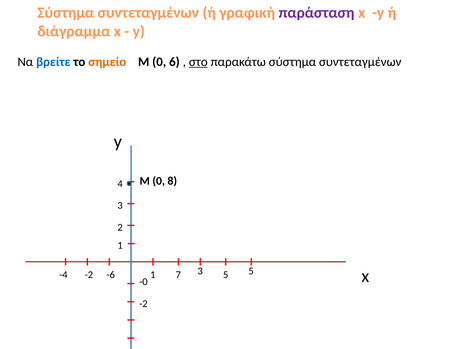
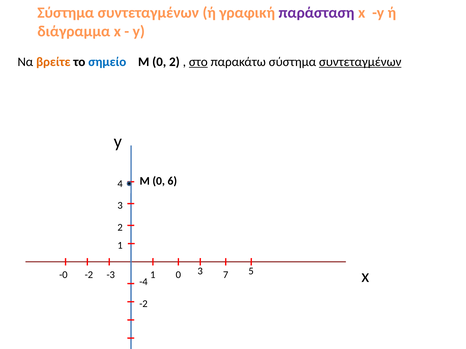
βρείτε colour: blue -> orange (53, 62)
σημείο colour: orange -> blue (107, 62)
0 6: 6 -> 2 (174, 62)
συντεταγμένων underline: none -> present (360, 62)
8: 8 -> 6 (172, 181)
-4: -4 -> -0 (63, 275)
-6: -6 -> -3 (111, 275)
1 7: 7 -> 0 (178, 275)
3 5: 5 -> 7 (226, 275)
-0: -0 -> -4 (143, 282)
